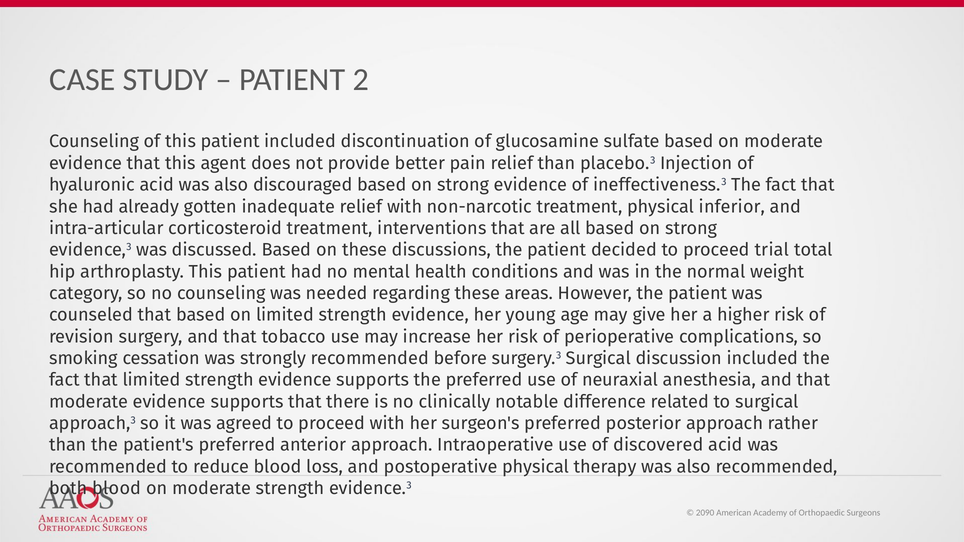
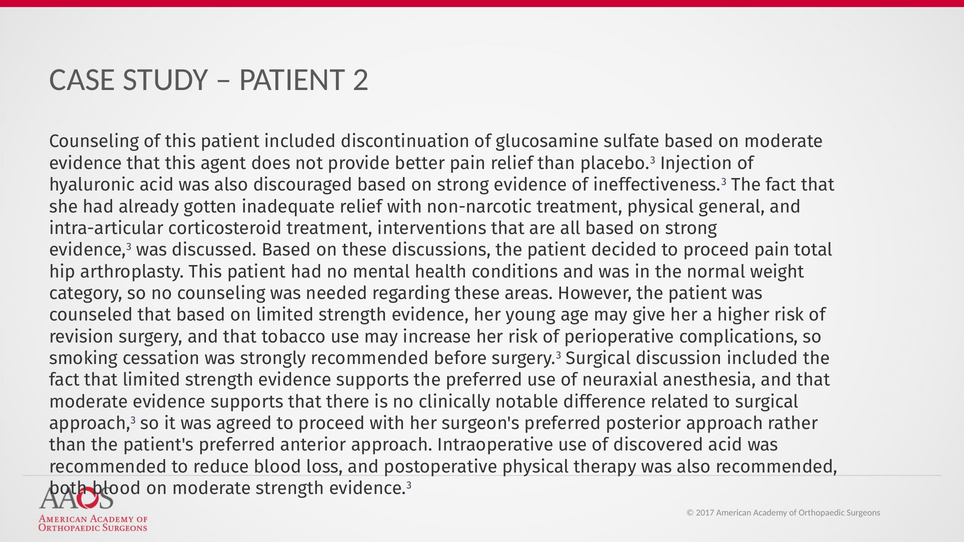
inferior: inferior -> general (732, 207)
proceed trial: trial -> pain (772, 250)
2090: 2090 -> 2017 (705, 513)
